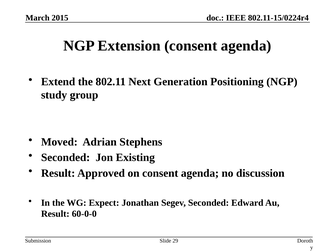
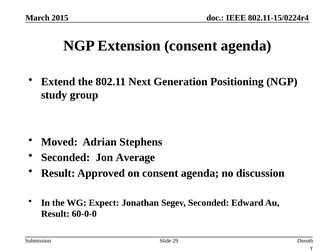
Existing: Existing -> Average (135, 158)
